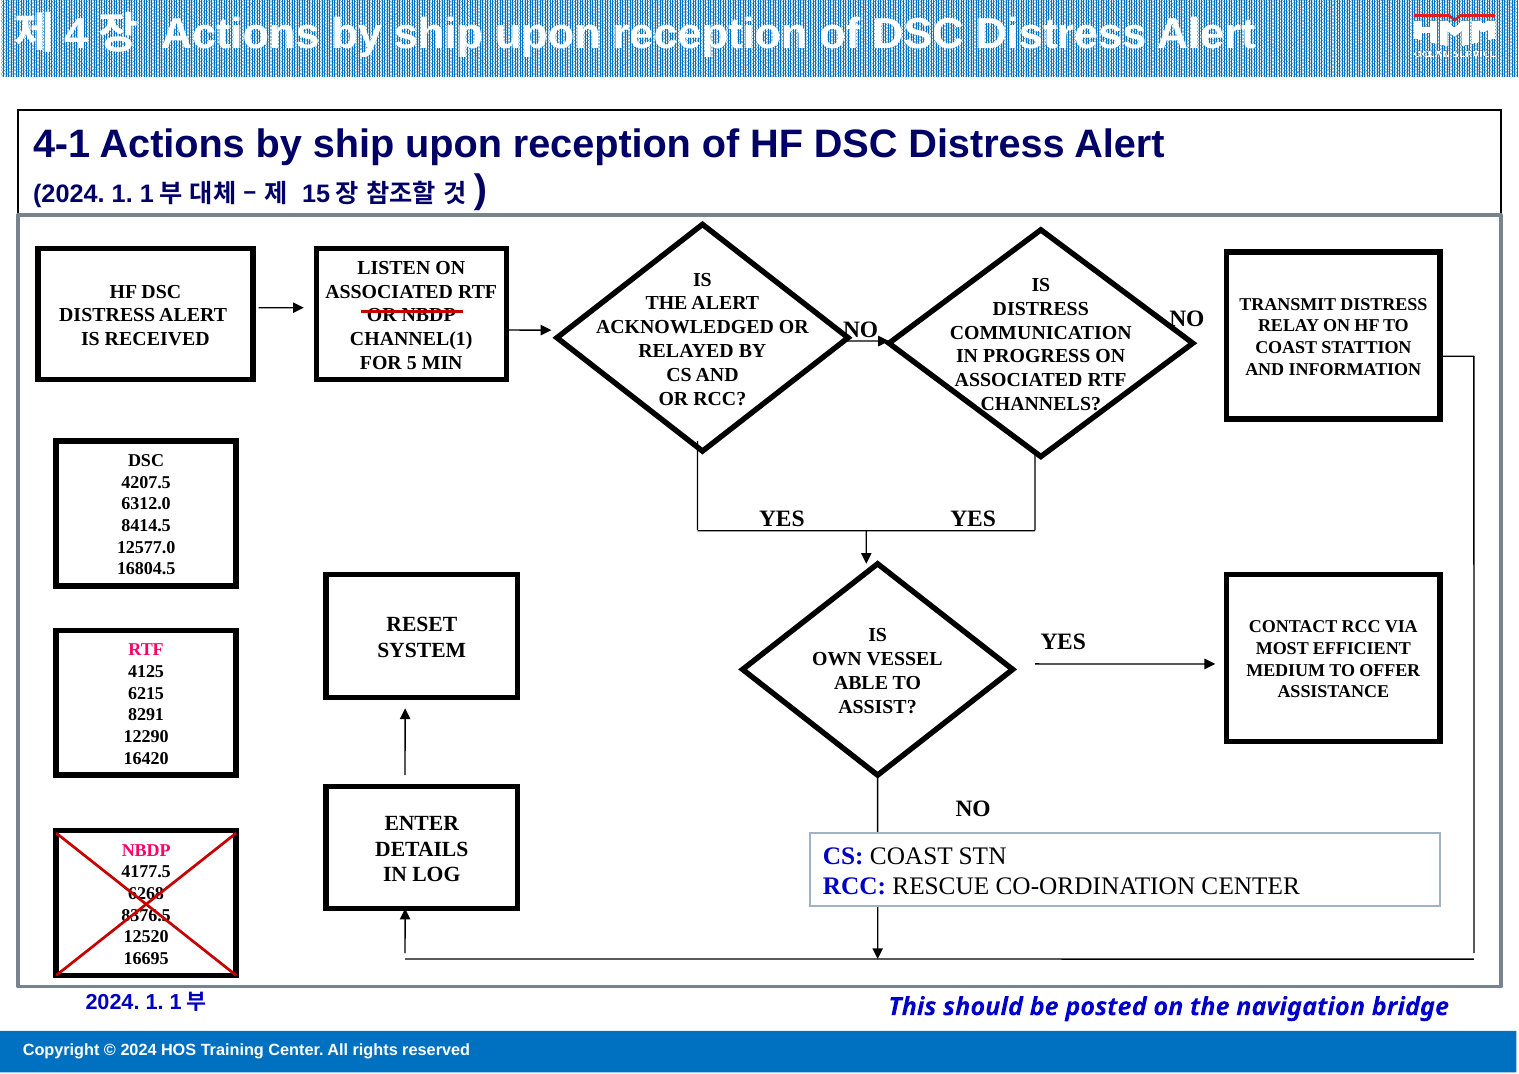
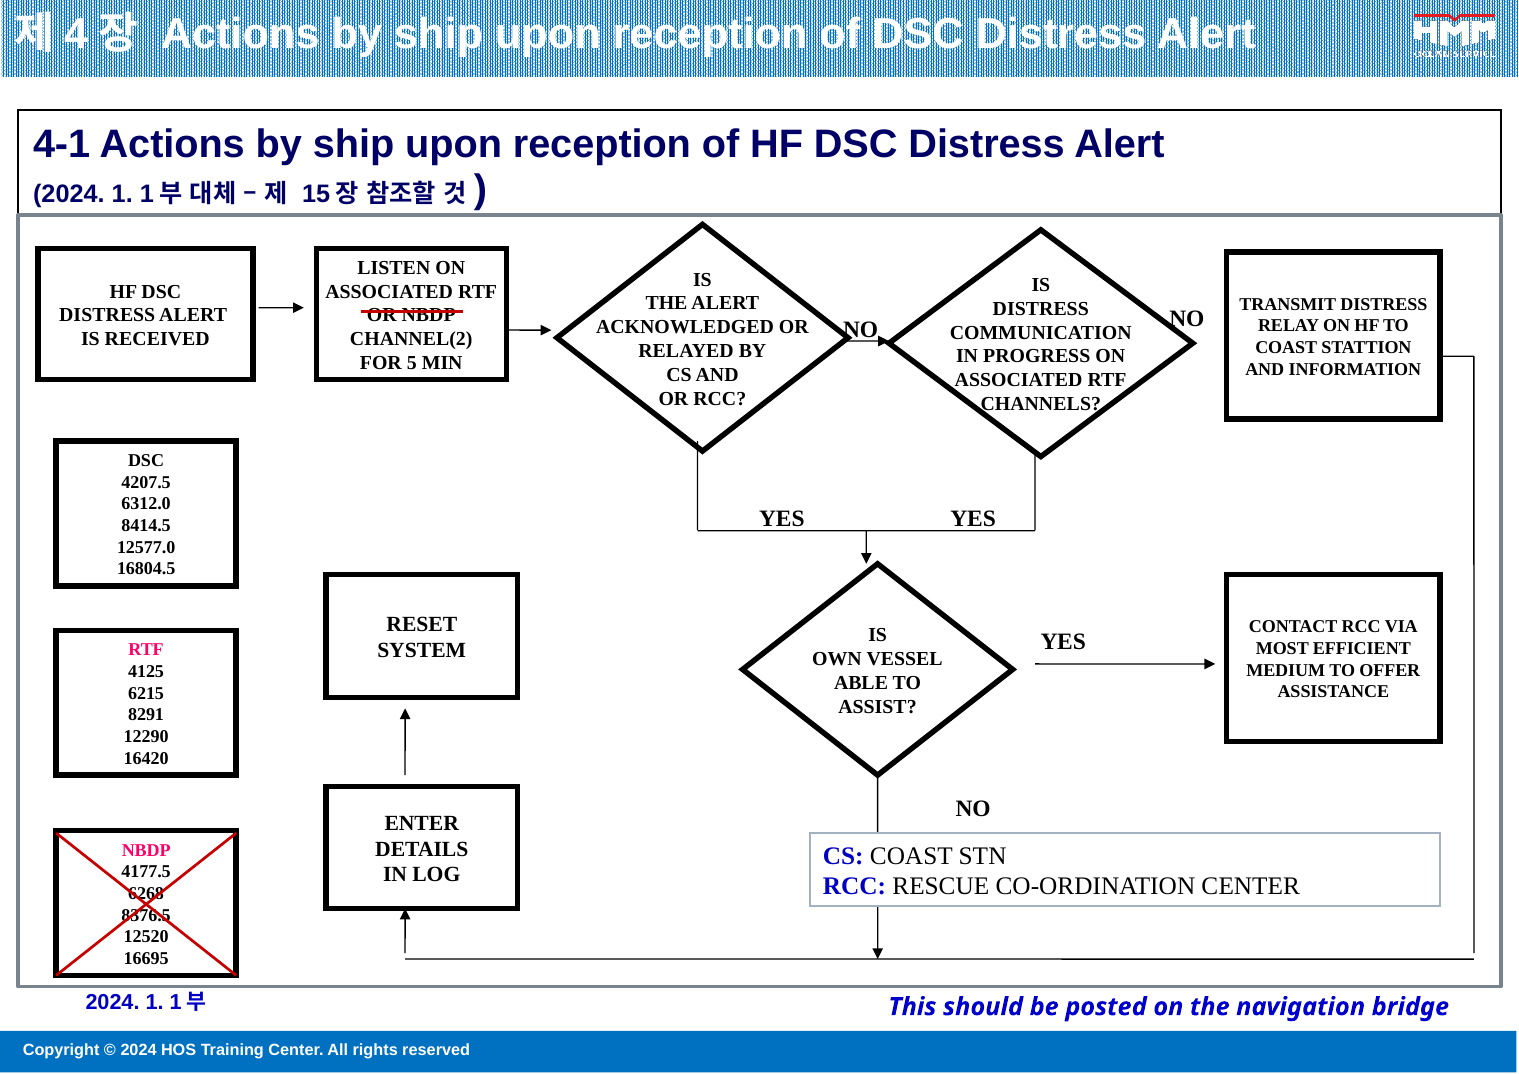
CHANNEL(1: CHANNEL(1 -> CHANNEL(2 (411, 339)
